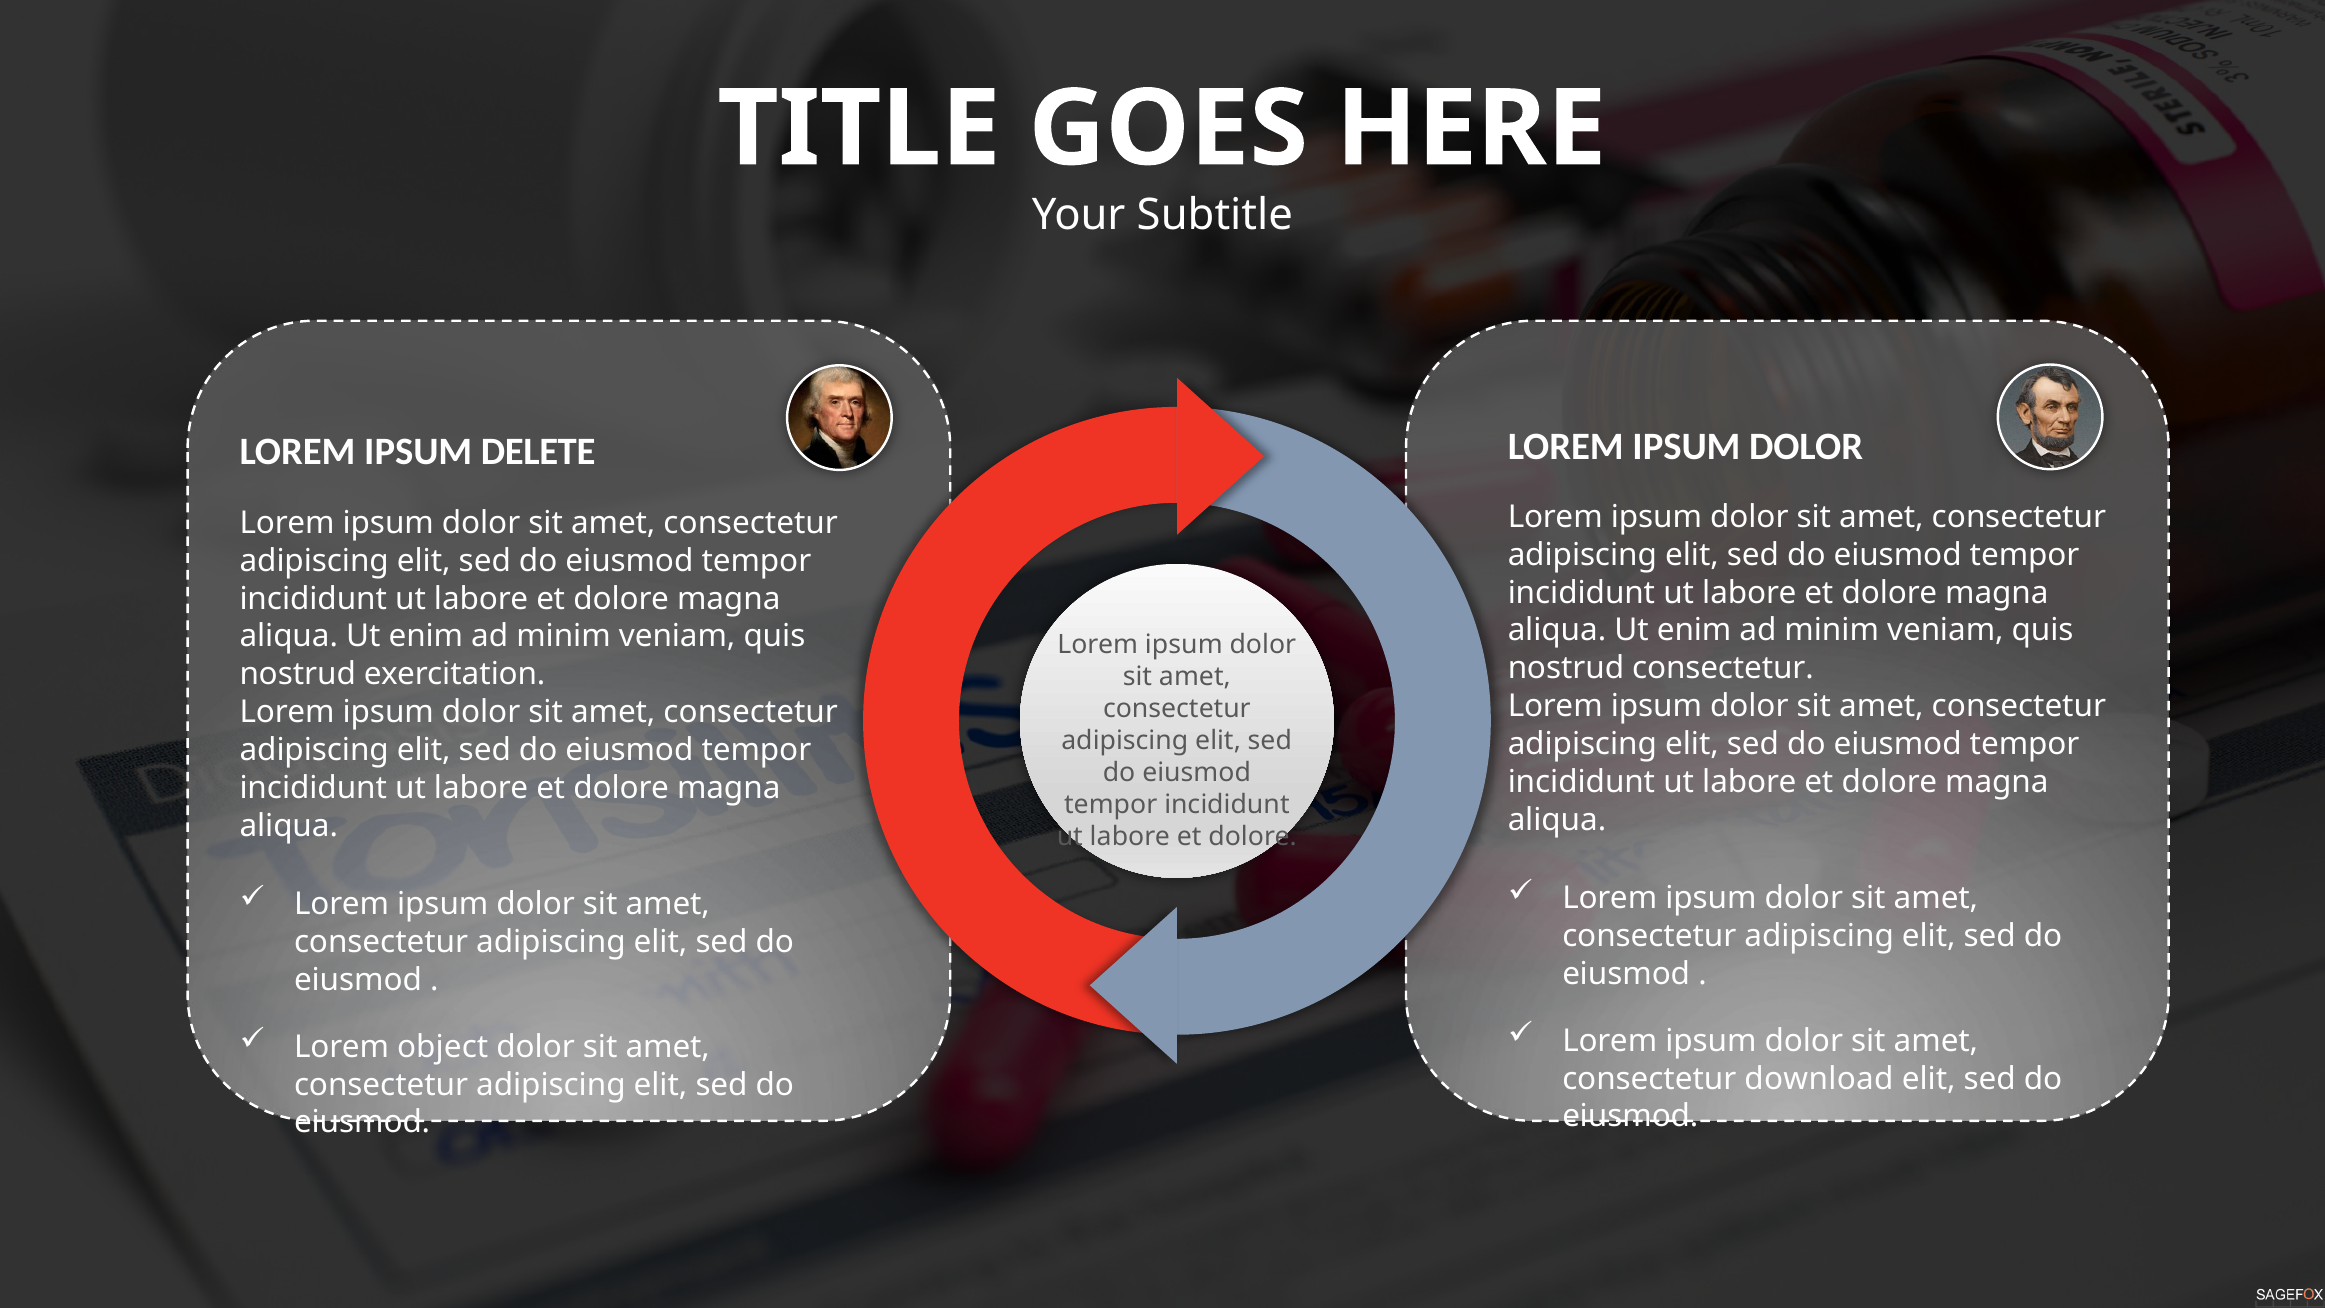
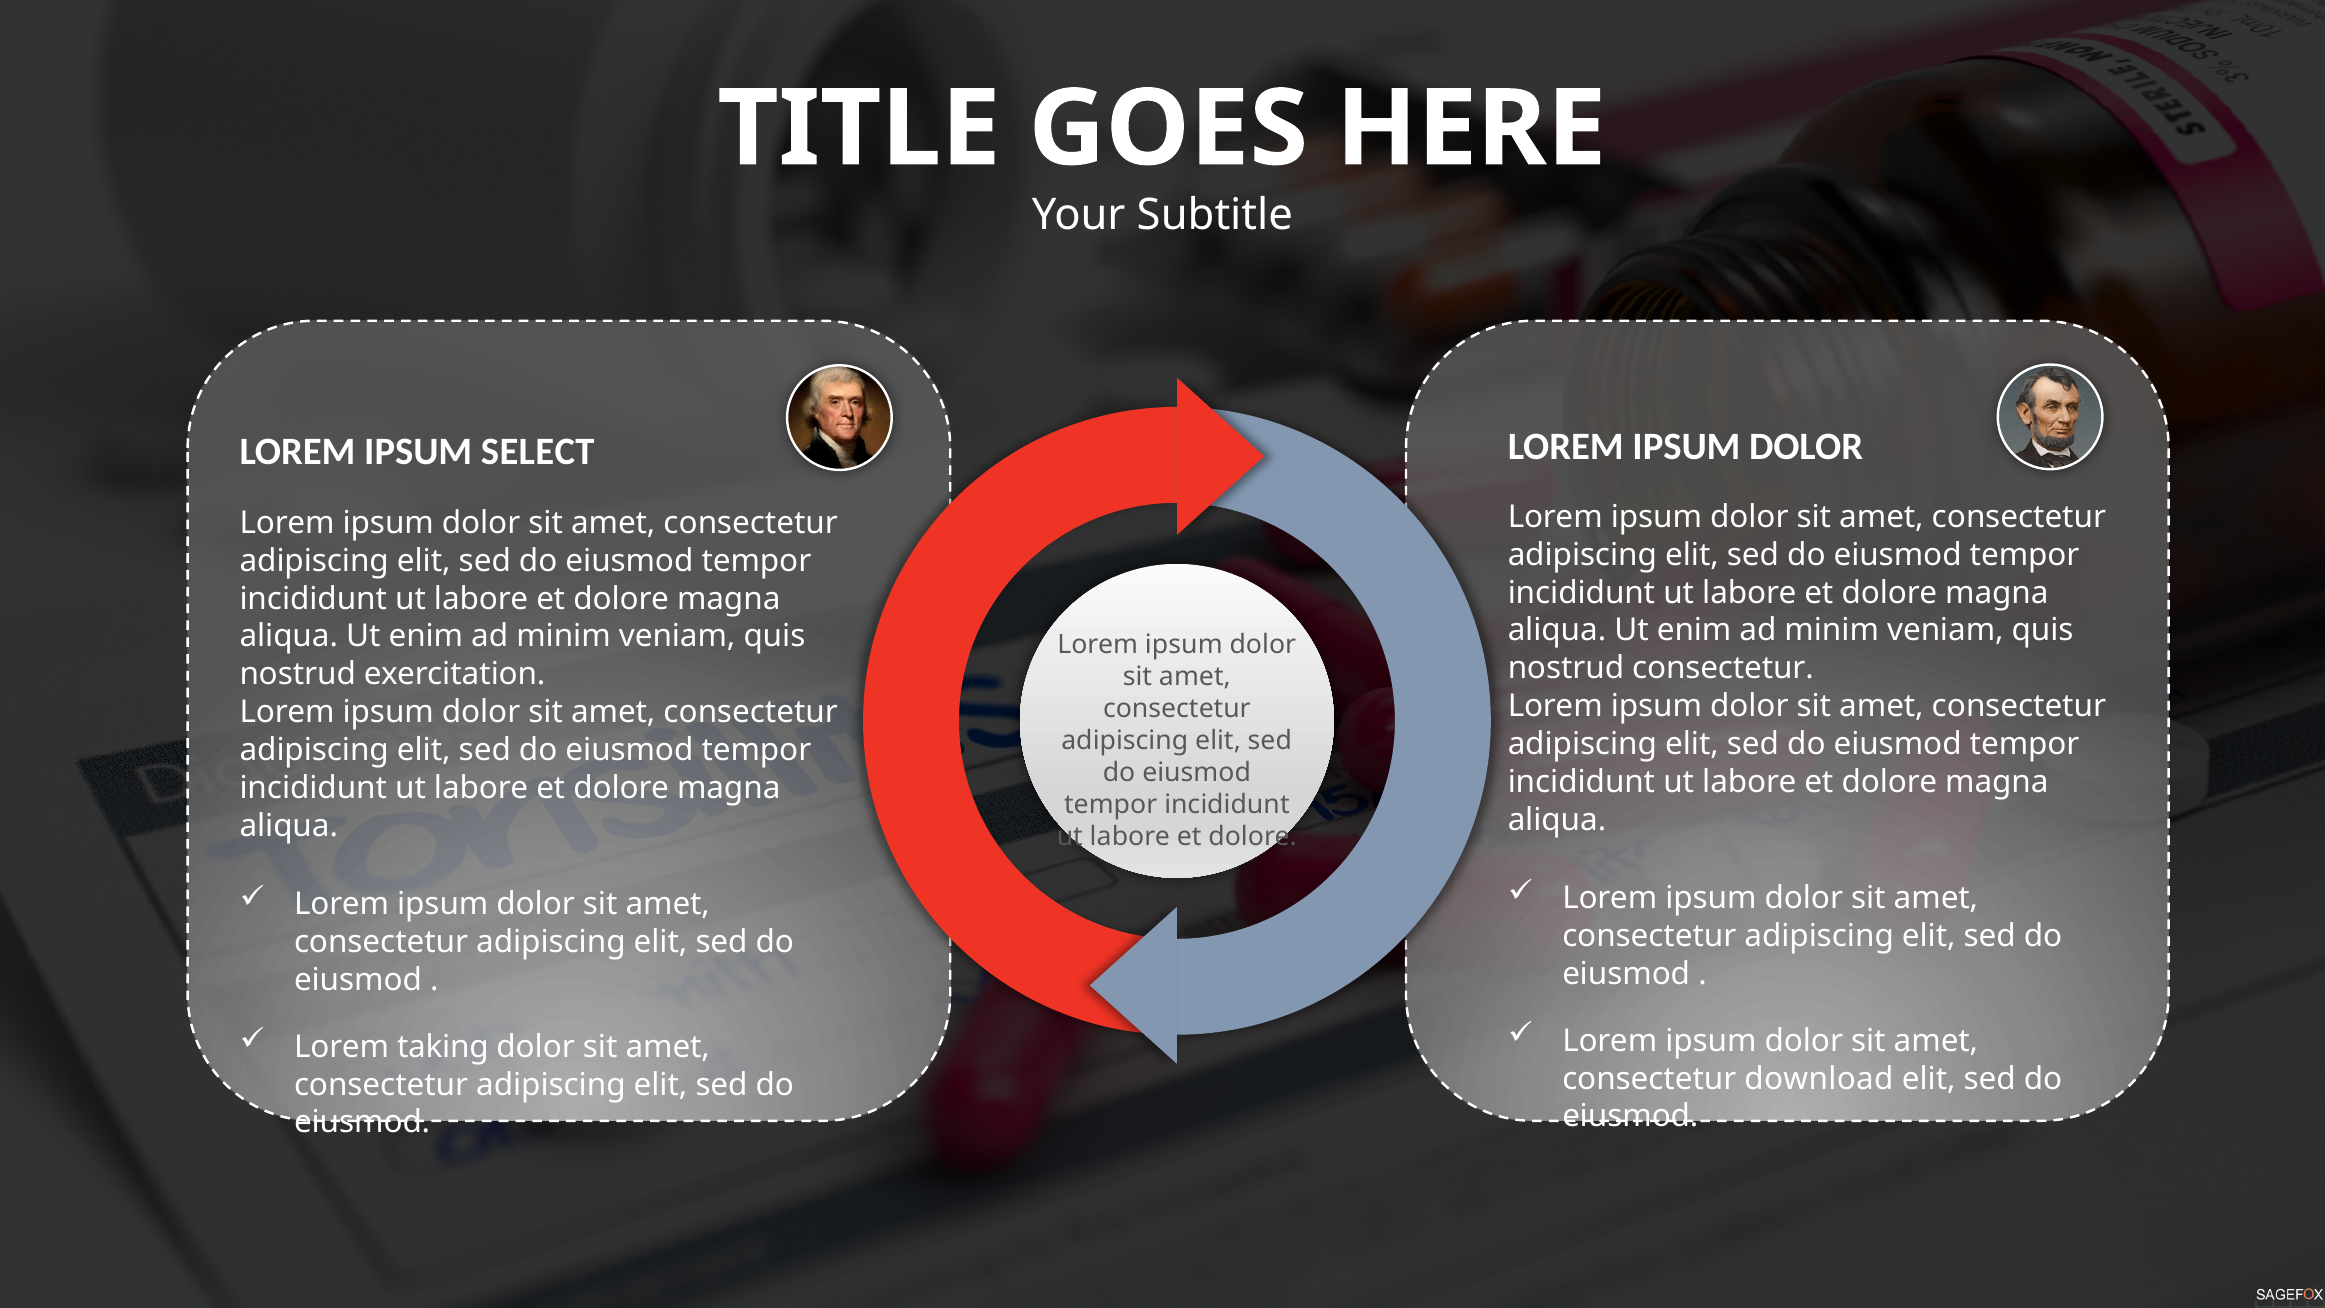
DELETE: DELETE -> SELECT (538, 452)
object: object -> taking (443, 1047)
